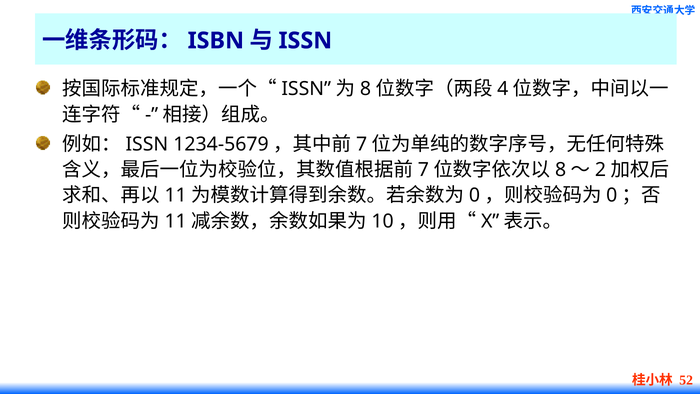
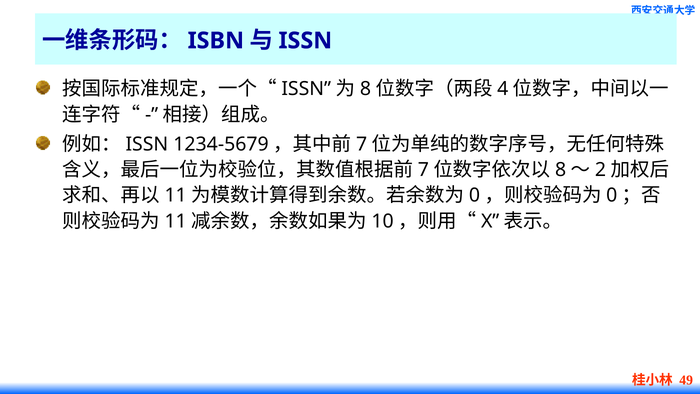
52: 52 -> 49 (686, 380)
